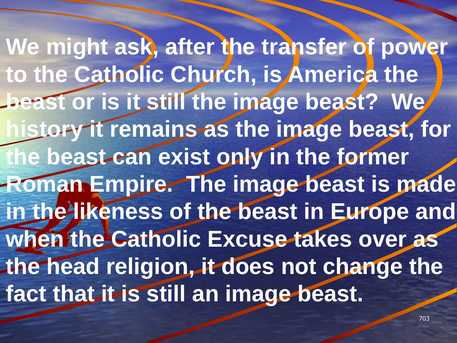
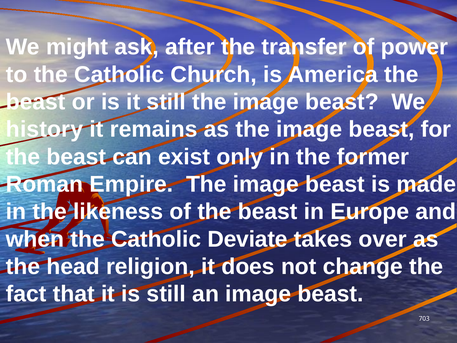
Excuse: Excuse -> Deviate (248, 239)
